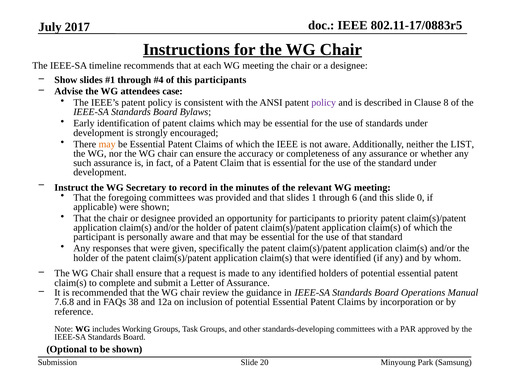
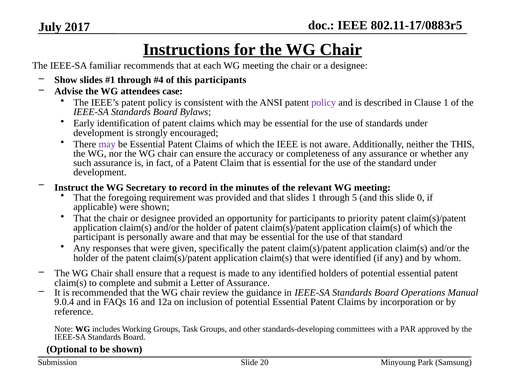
timeline: timeline -> familiar (105, 66)
Clause 8: 8 -> 1 (446, 103)
may colour: orange -> purple (107, 144)
the LIST: LIST -> THIS (462, 144)
foregoing committees: committees -> requirement (172, 198)
6: 6 -> 5 (355, 198)
7.6.8: 7.6.8 -> 9.0.4 (64, 303)
38: 38 -> 16 (133, 303)
